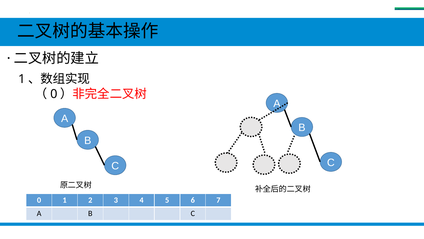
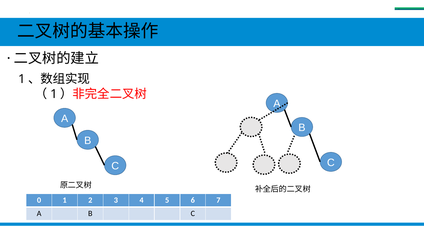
0: 0 -> 1 (54, 94)
